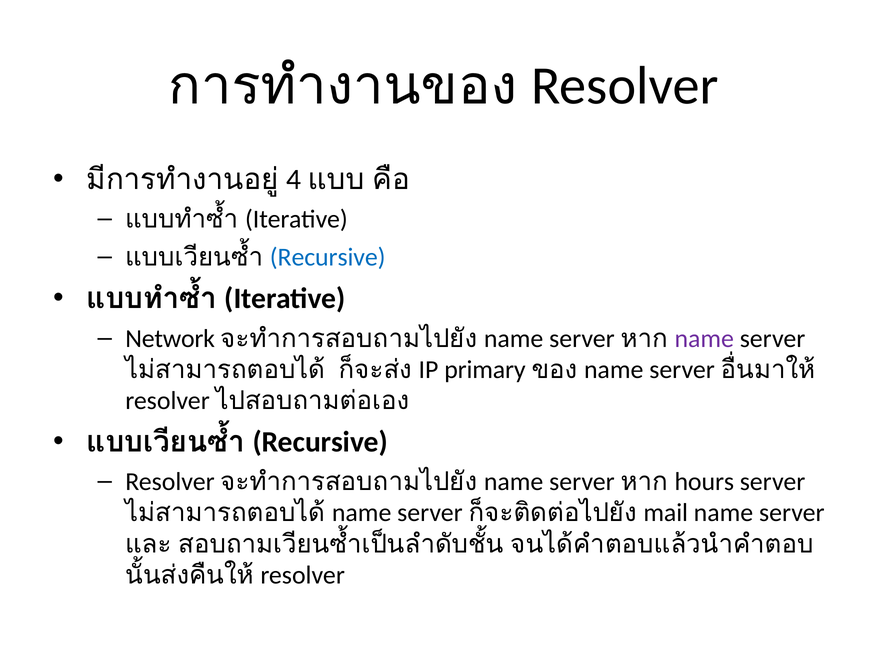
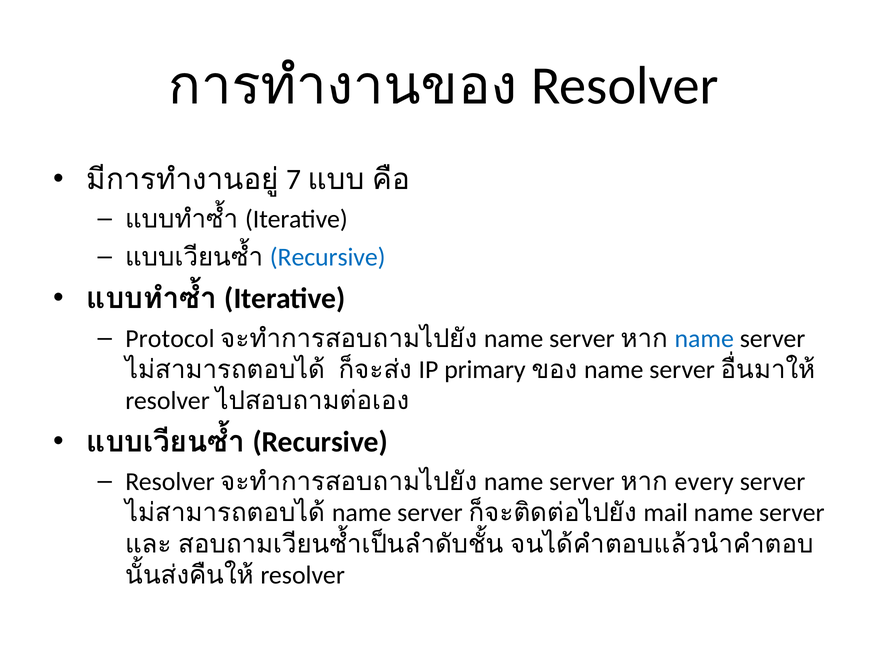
4: 4 -> 7 (294, 179)
Network: Network -> Protocol (170, 339)
name colour: purple -> blue (704, 339)
hours: hours -> every (704, 482)
